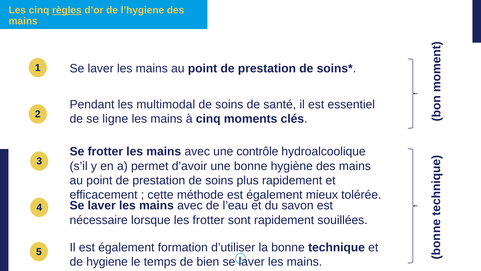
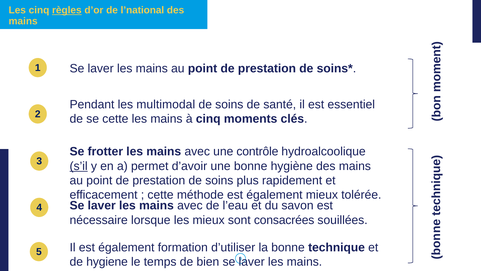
l’hygiene: l’hygiene -> l’national (142, 10)
se ligne: ligne -> cette (115, 119)
s’il underline: none -> present (79, 166)
les frotter: frotter -> mieux (209, 220)
sont rapidement: rapidement -> consacrées (284, 220)
